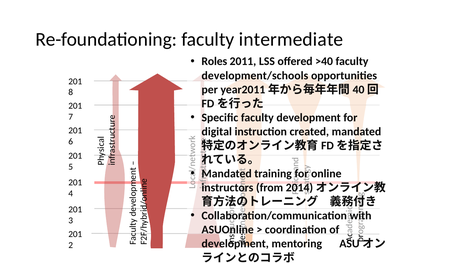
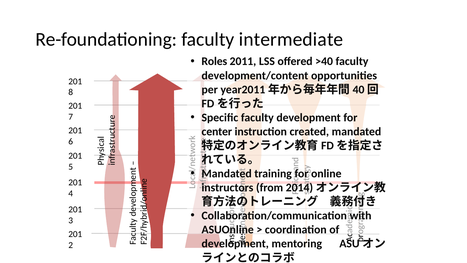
development/schools: development/schools -> development/content (255, 75)
digital: digital -> center (217, 131)
